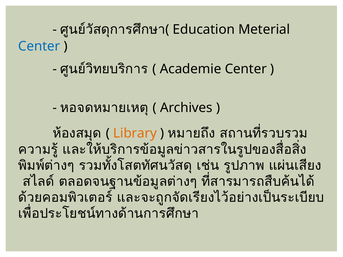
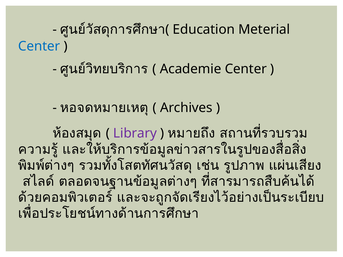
Library colour: orange -> purple (135, 133)
